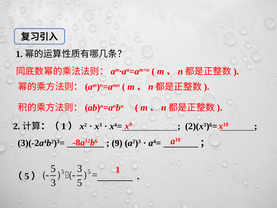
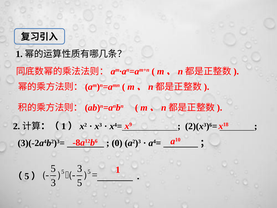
9: 9 -> 0 (117, 143)
